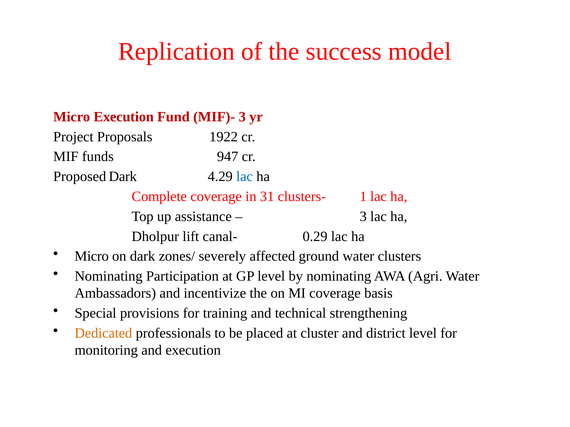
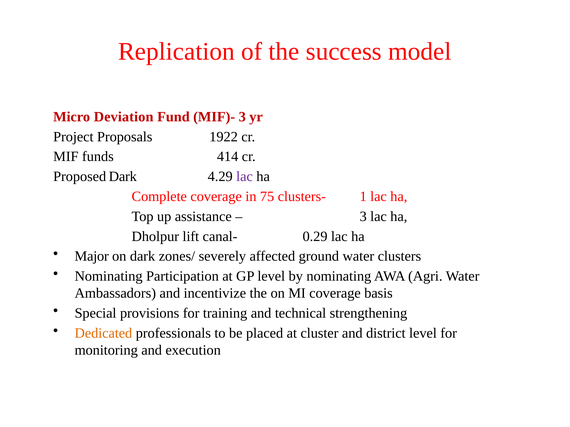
Micro Execution: Execution -> Deviation (124, 117)
947: 947 -> 414 (228, 157)
lac colour: blue -> purple (245, 177)
31: 31 -> 75 (267, 197)
Micro: Micro -> Major (92, 257)
